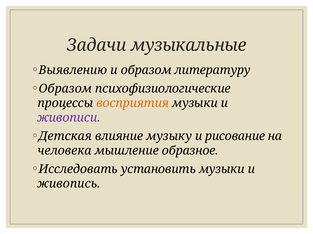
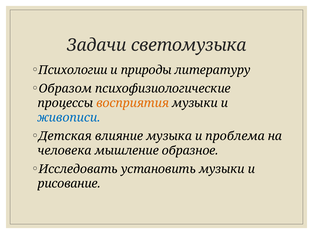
музыкальные: музыкальные -> светомузыка (189, 45)
Выявлению: Выявлению -> Психологии (73, 70)
и образом: образом -> природы (146, 70)
живописи colour: purple -> blue (69, 118)
музыку: музыку -> музыка (169, 137)
рисование: рисование -> проблема (235, 137)
живопись: живопись -> рисование (69, 184)
